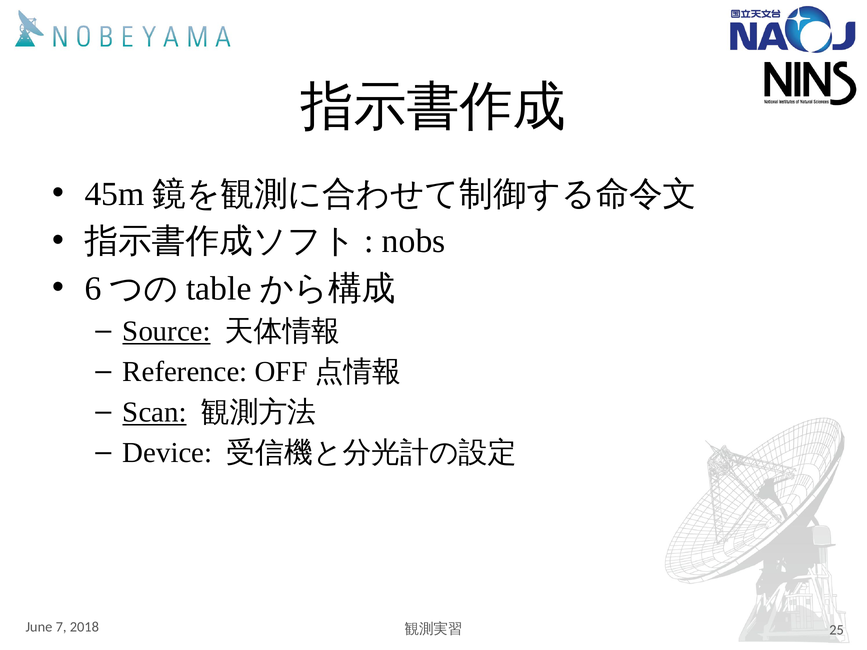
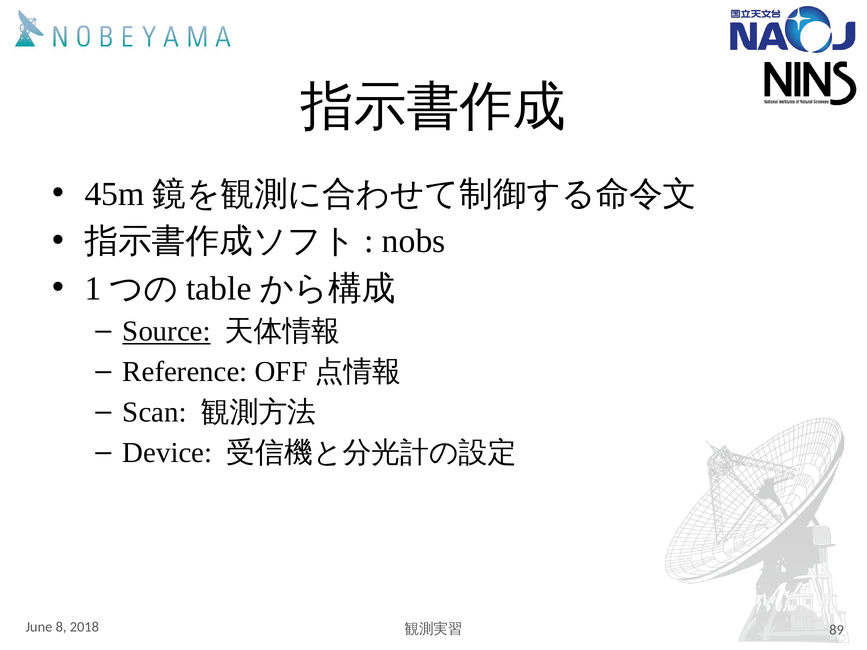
6: 6 -> 1 (93, 289)
Scan underline: present -> none (155, 412)
7: 7 -> 8 (61, 627)
25: 25 -> 89 (837, 630)
